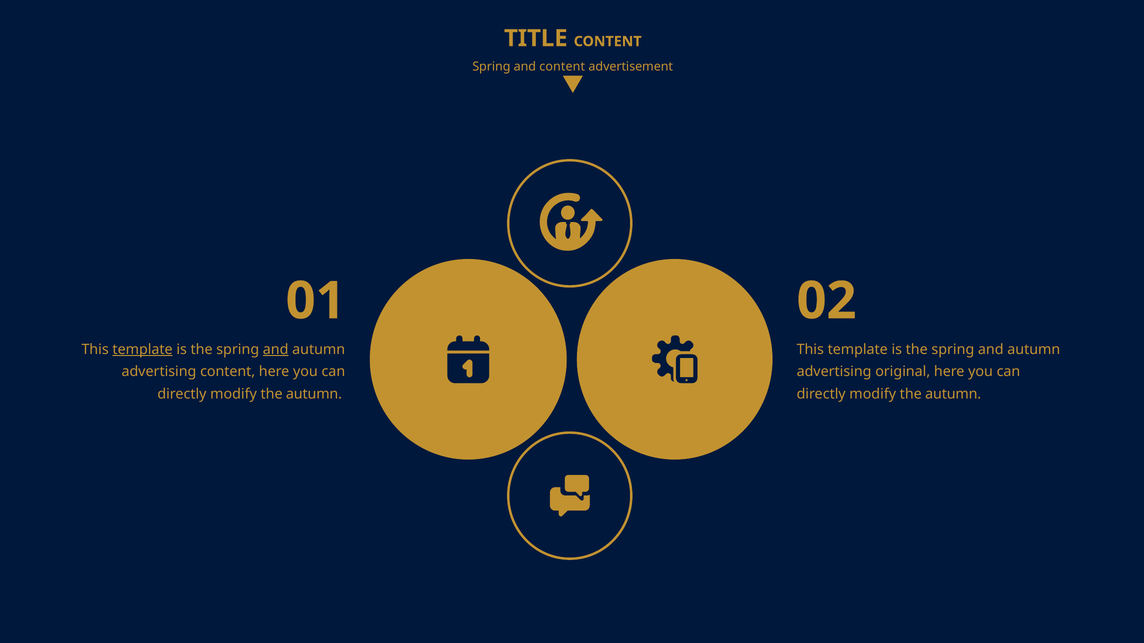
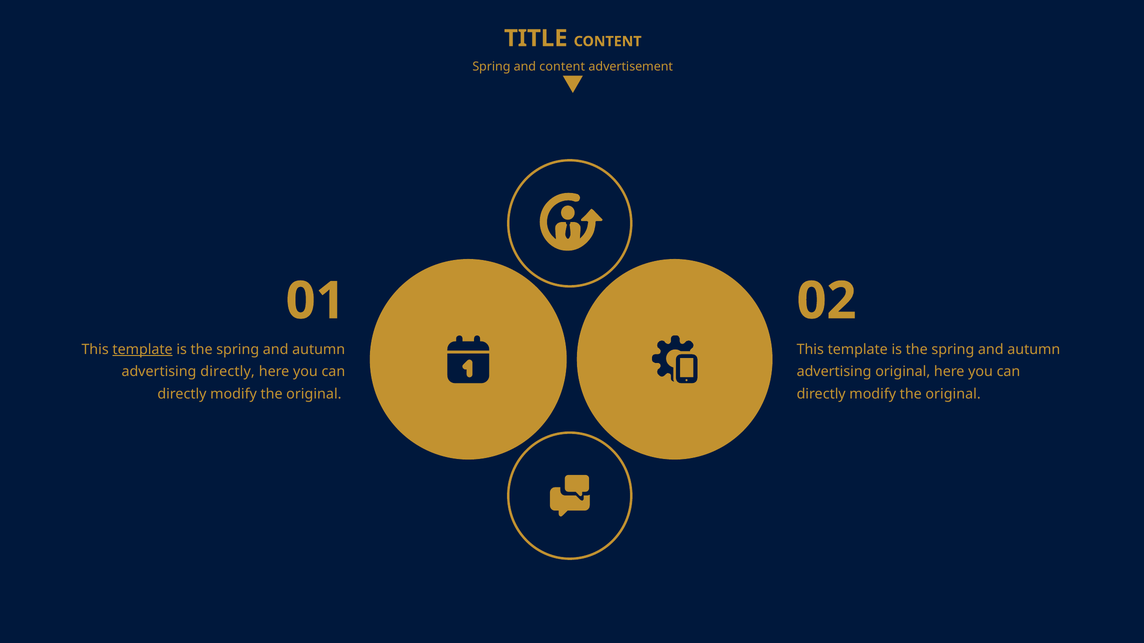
and underline: present -> none (276, 350)
advertising content: content -> directly (228, 372)
autumn: autumn -> original (314, 394)
autumn: autumn -> original (953, 394)
